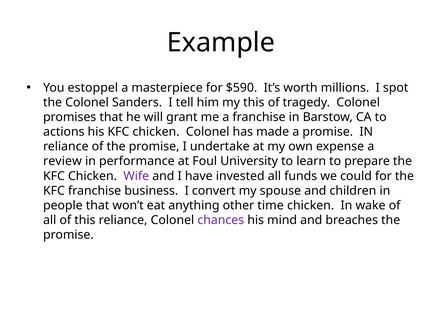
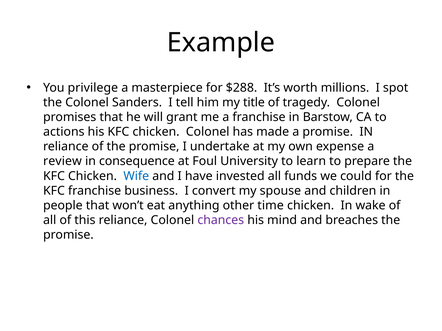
estoppel: estoppel -> privilege (93, 88)
$590: $590 -> $288 (242, 88)
my this: this -> title (254, 103)
performance: performance -> consequence (137, 161)
Wife colour: purple -> blue (136, 176)
